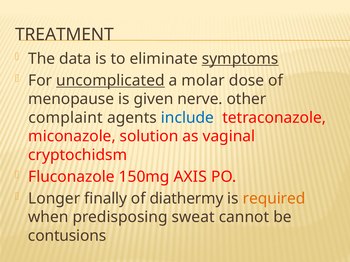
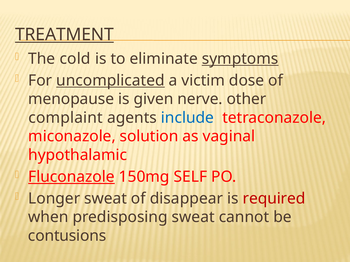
TREATMENT underline: none -> present (64, 35)
data: data -> cold (75, 59)
molar: molar -> victim (203, 81)
cryptochidsm: cryptochidsm -> hypothalamic (78, 155)
Fluconazole underline: none -> present (71, 177)
AXIS: AXIS -> SELF (190, 177)
Longer finally: finally -> sweat (106, 199)
diathermy: diathermy -> disappear (186, 199)
required colour: orange -> red (274, 199)
